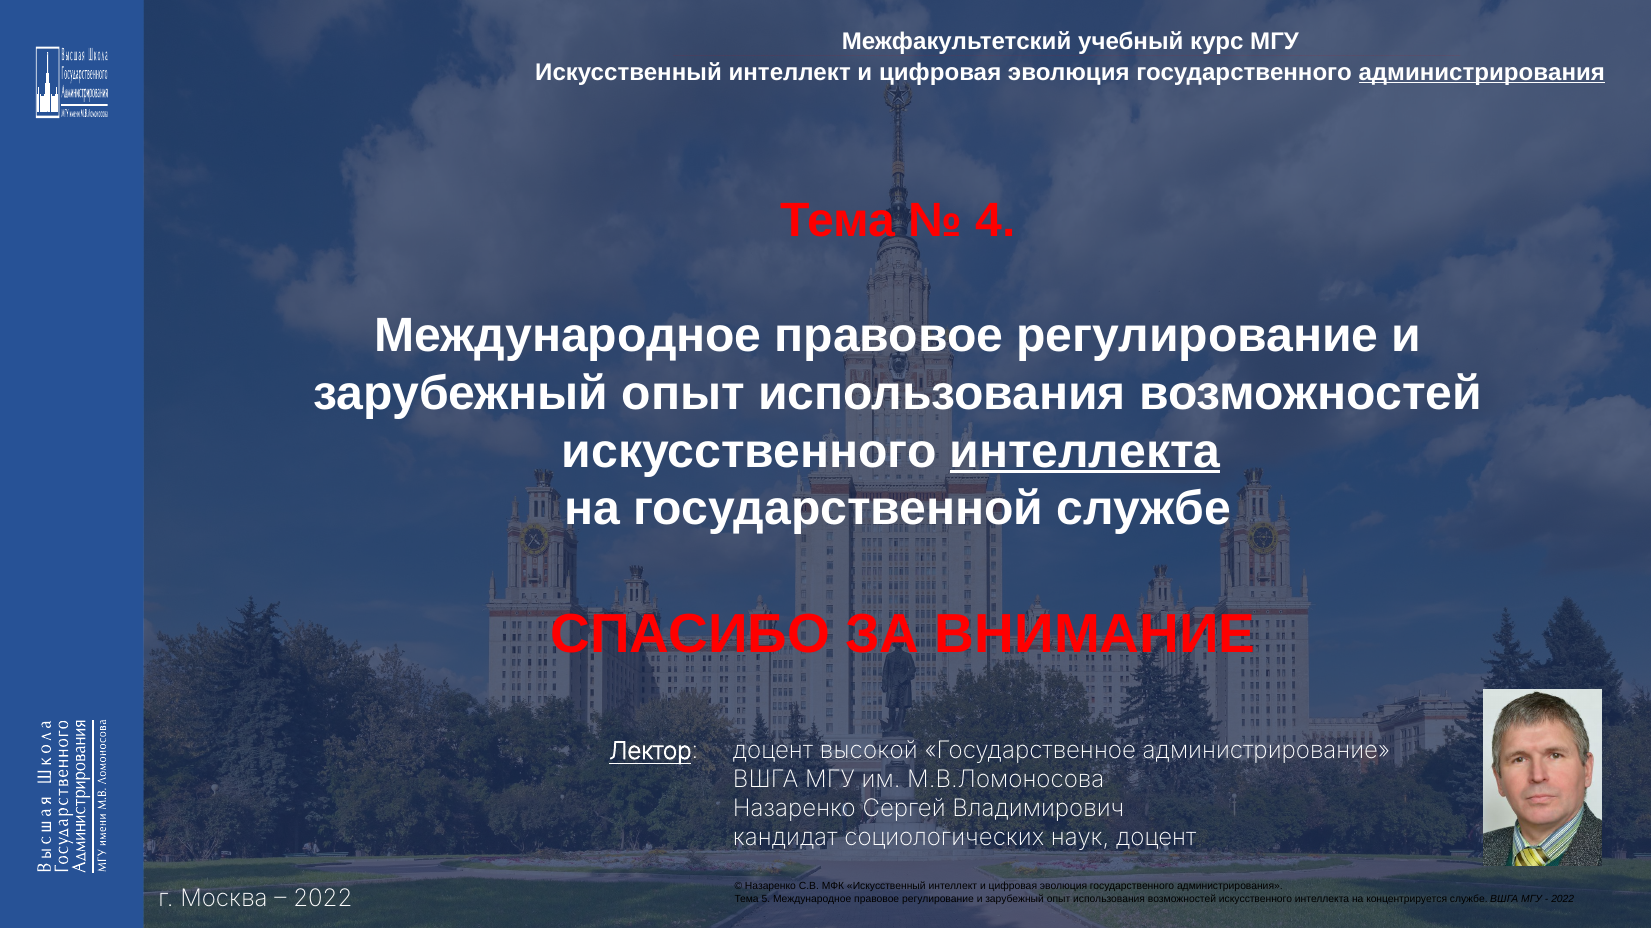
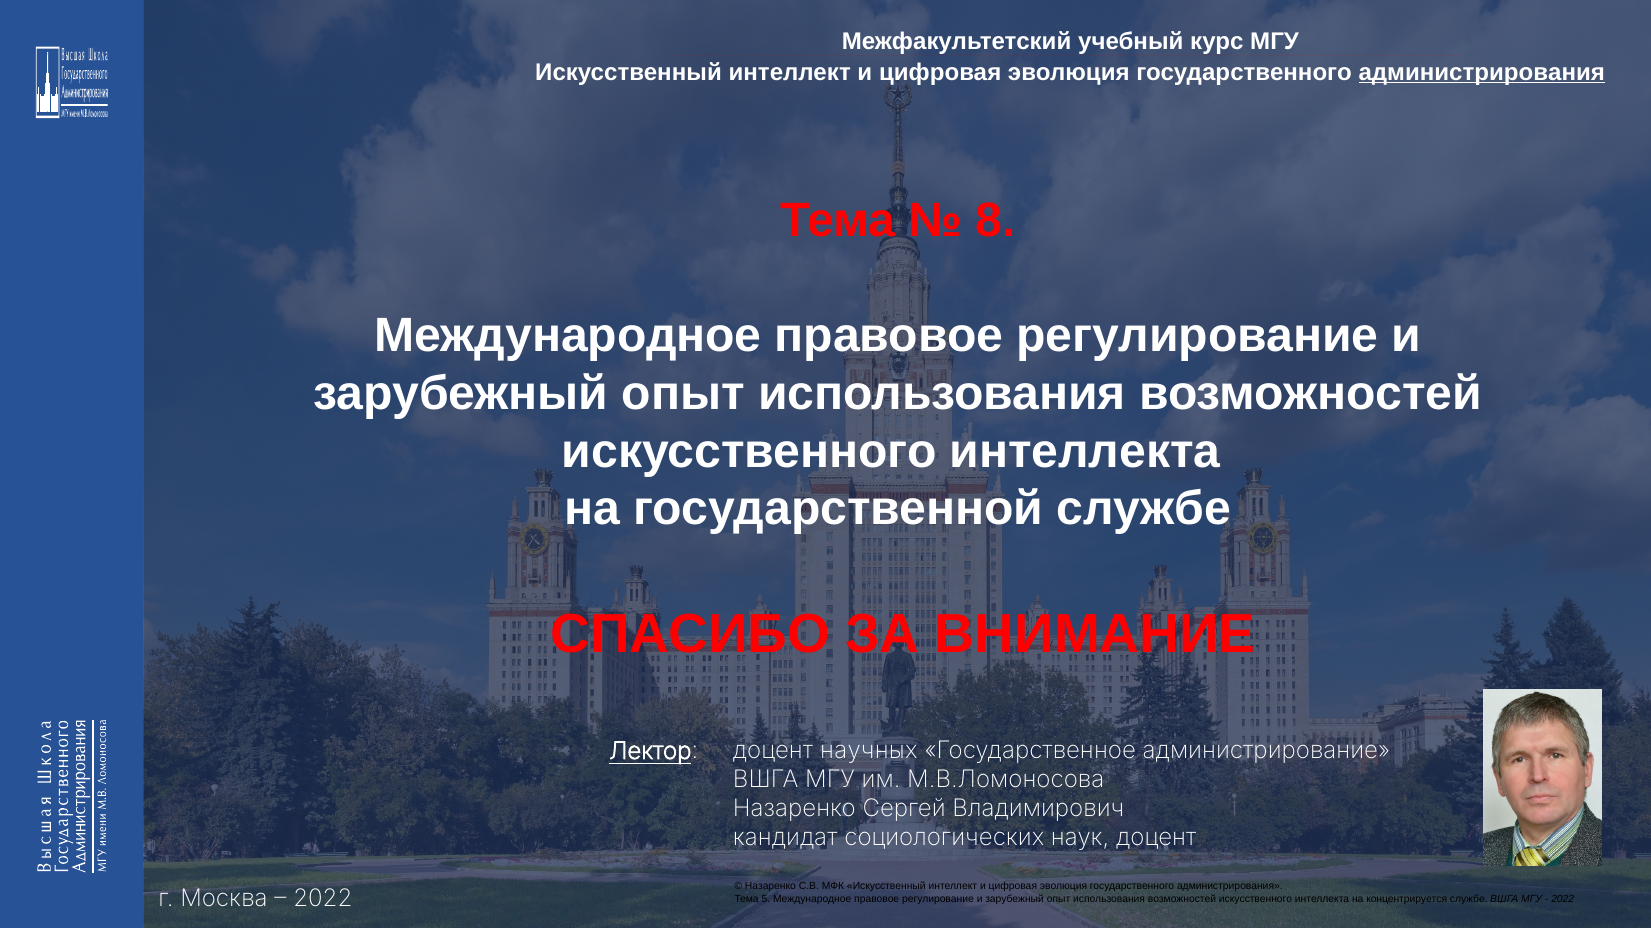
4: 4 -> 8 (995, 220)
интеллекта underline: present -> none (1085, 452)
высокой: высокой -> научных (869, 752)
